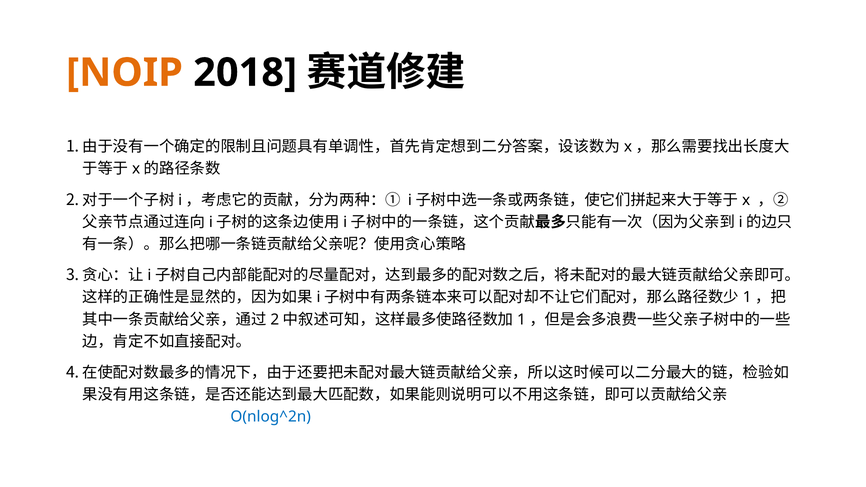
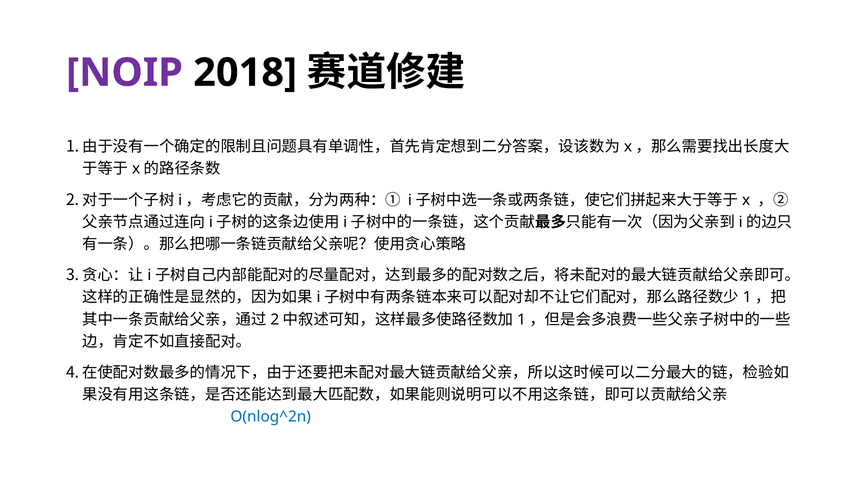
NOIP colour: orange -> purple (124, 73)
